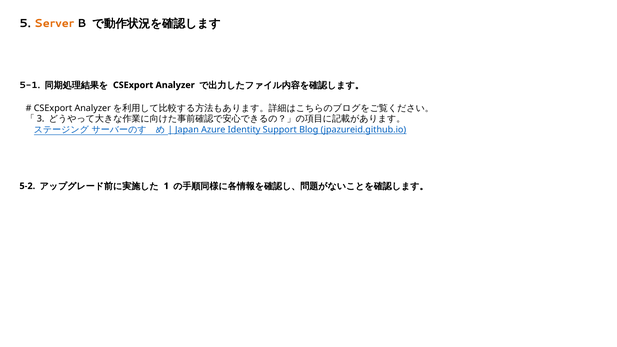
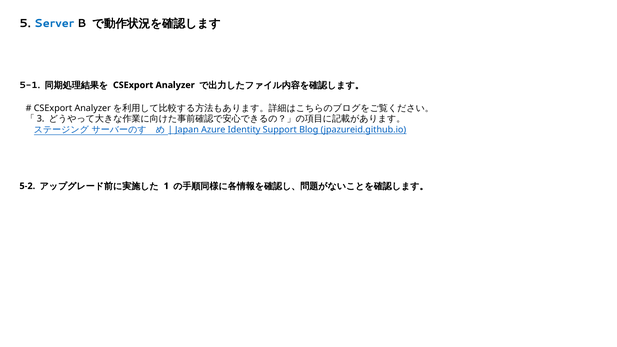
Server colour: orange -> blue (54, 23)
